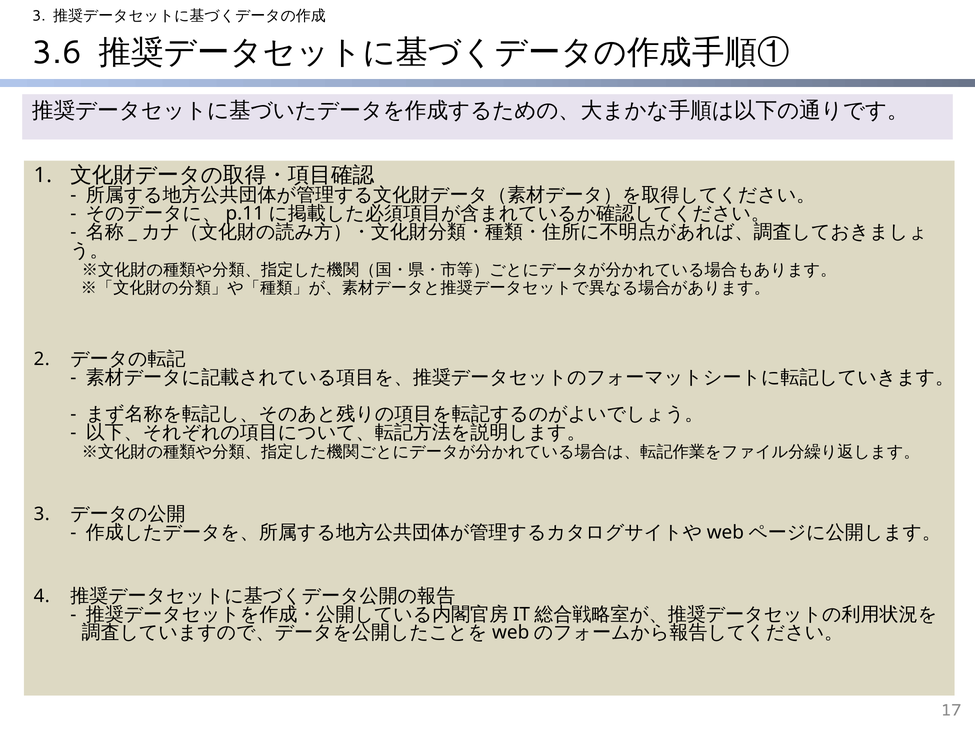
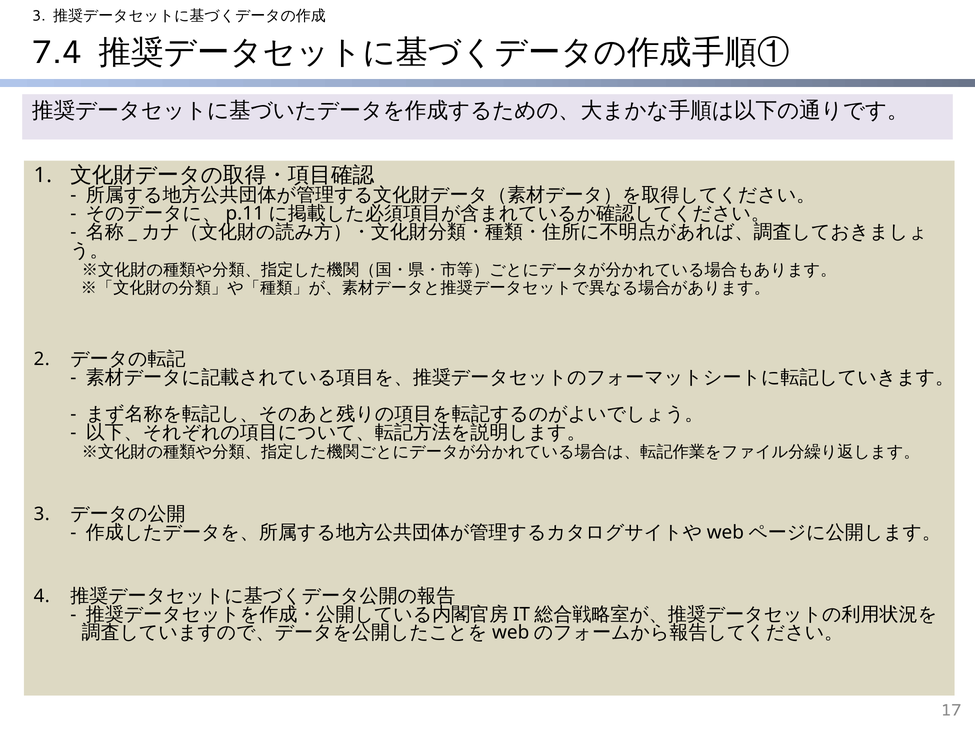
3.6: 3.6 -> 7.4 (57, 52)
